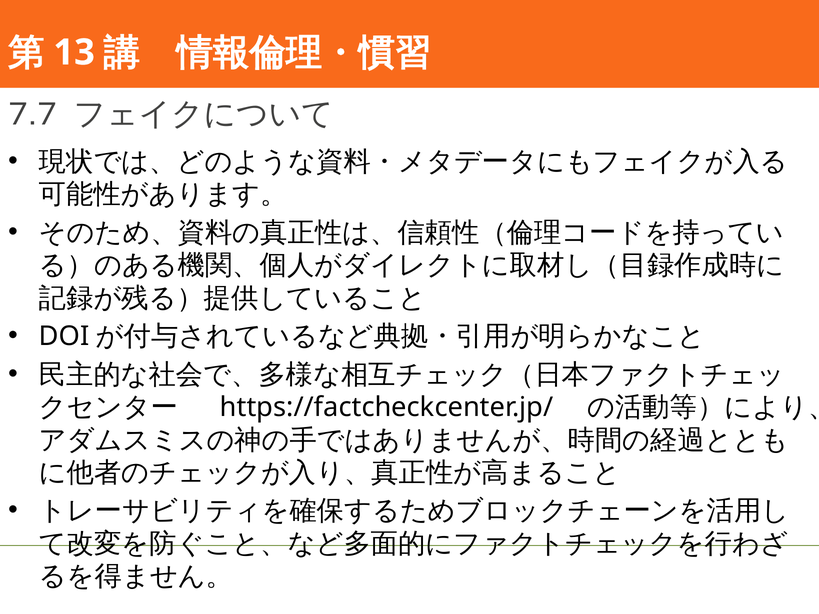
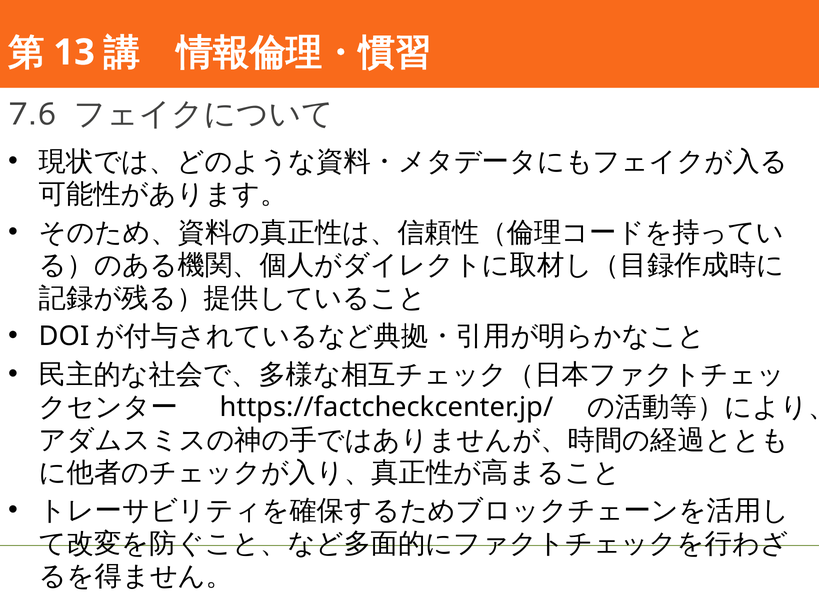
7.7: 7.7 -> 7.6 (33, 114)
